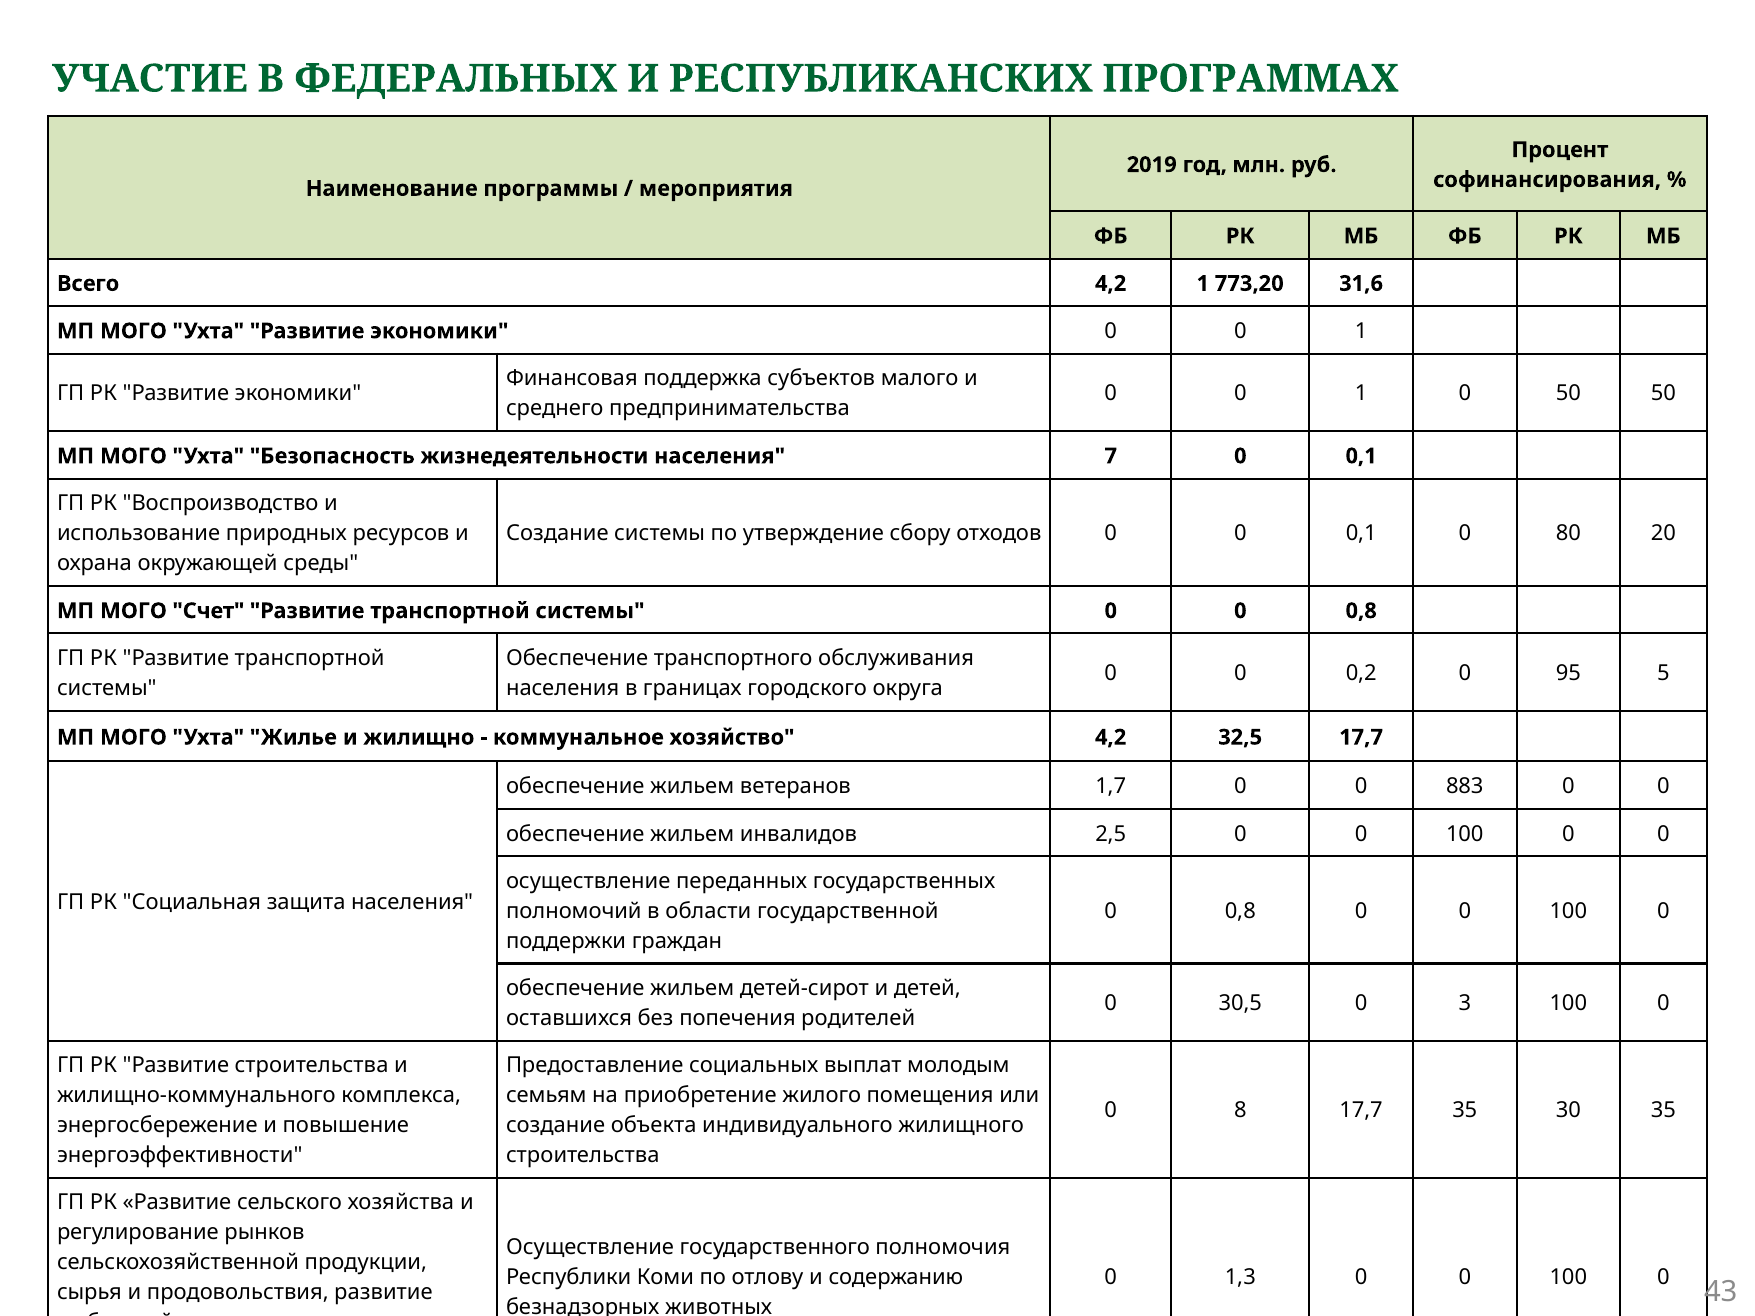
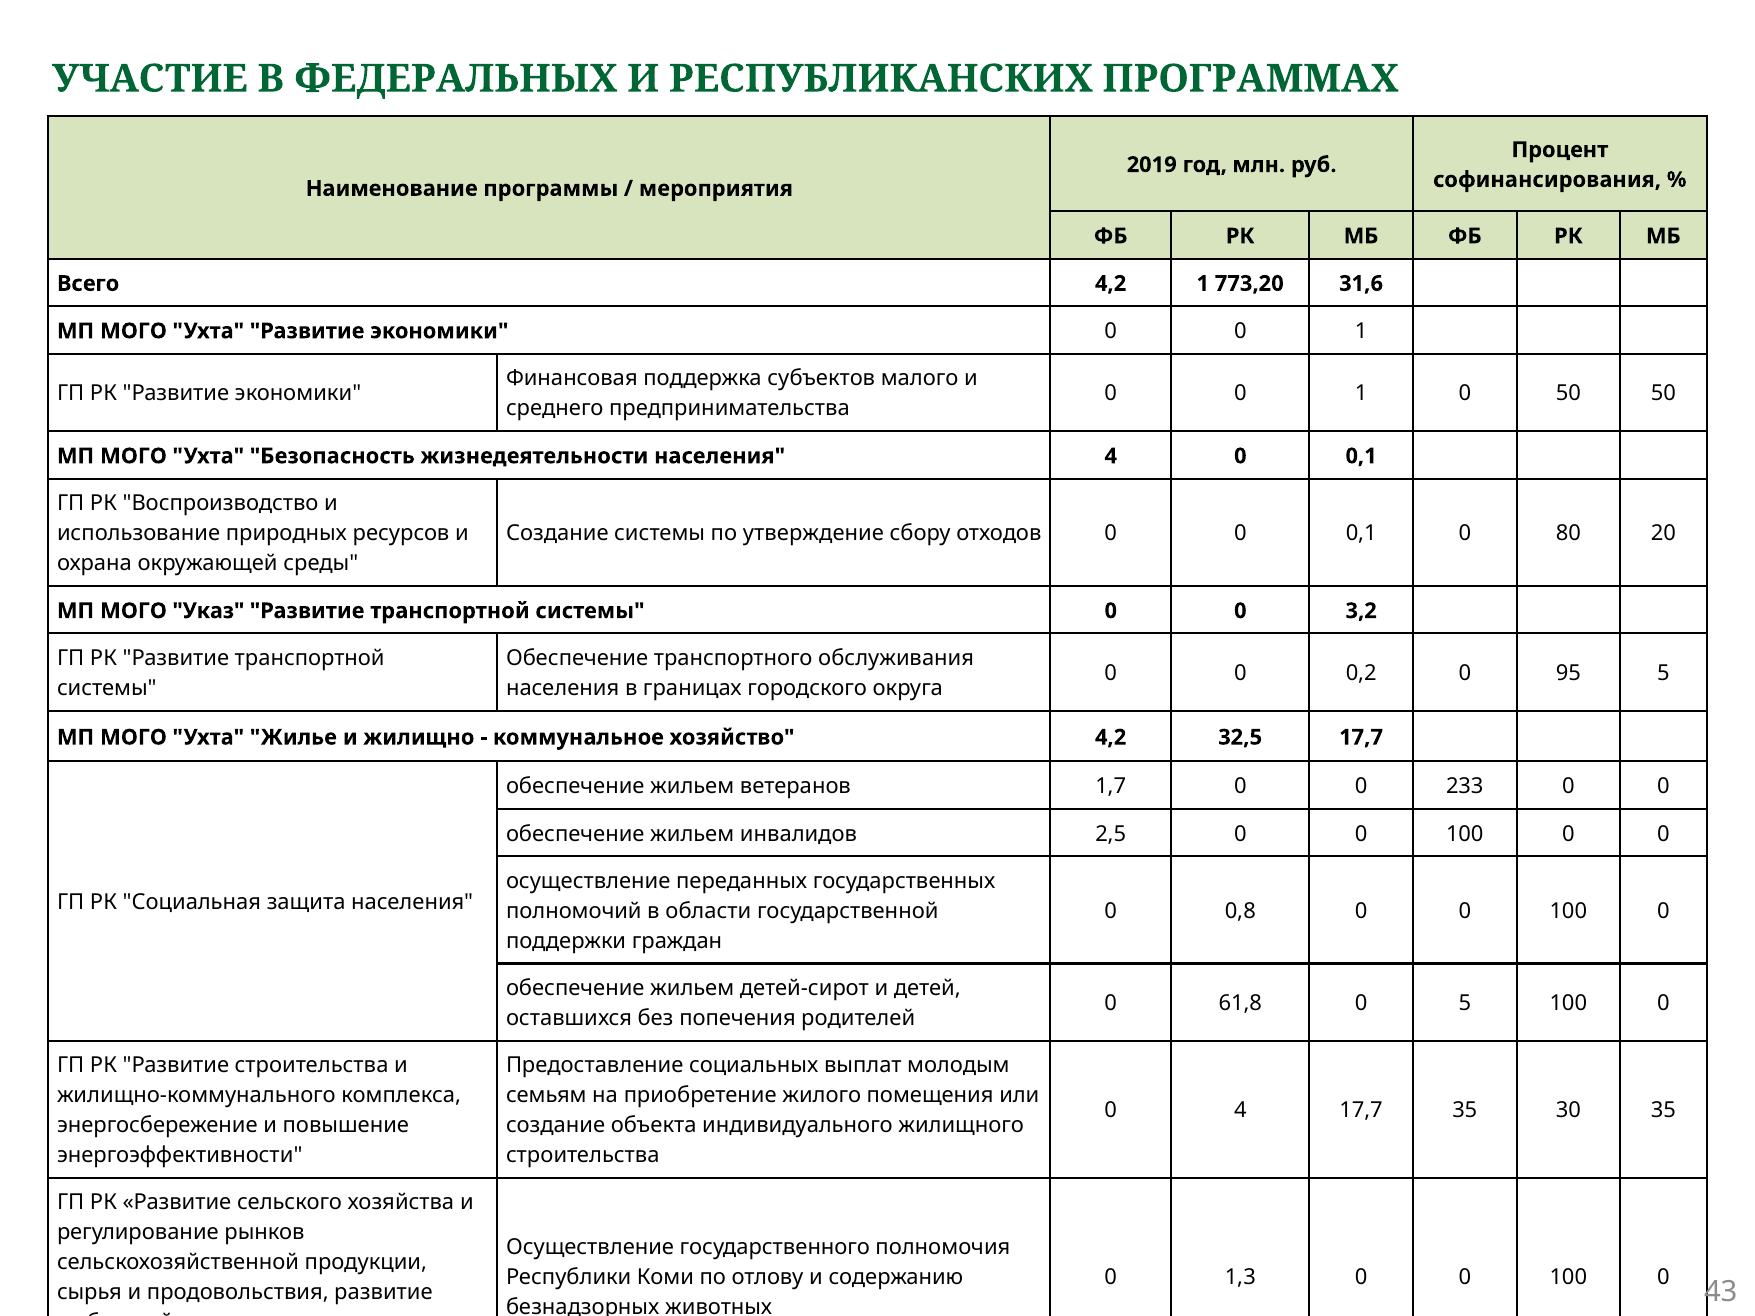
населения 7: 7 -> 4 (1111, 456)
Счет: Счет -> Указ (208, 611)
0 0 0,8: 0,8 -> 3,2 (1361, 611)
883: 883 -> 233 (1465, 787)
30,5: 30,5 -> 61,8 (1240, 1004)
0 3: 3 -> 5 (1465, 1004)
0 8: 8 -> 4 (1240, 1111)
